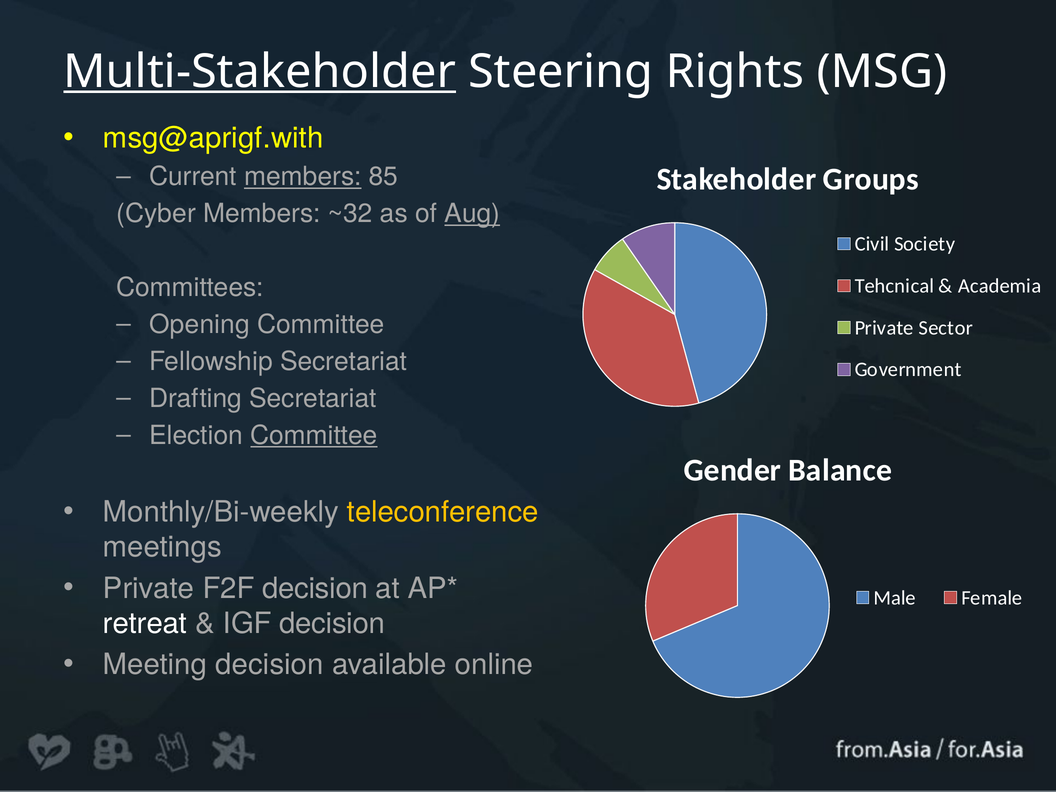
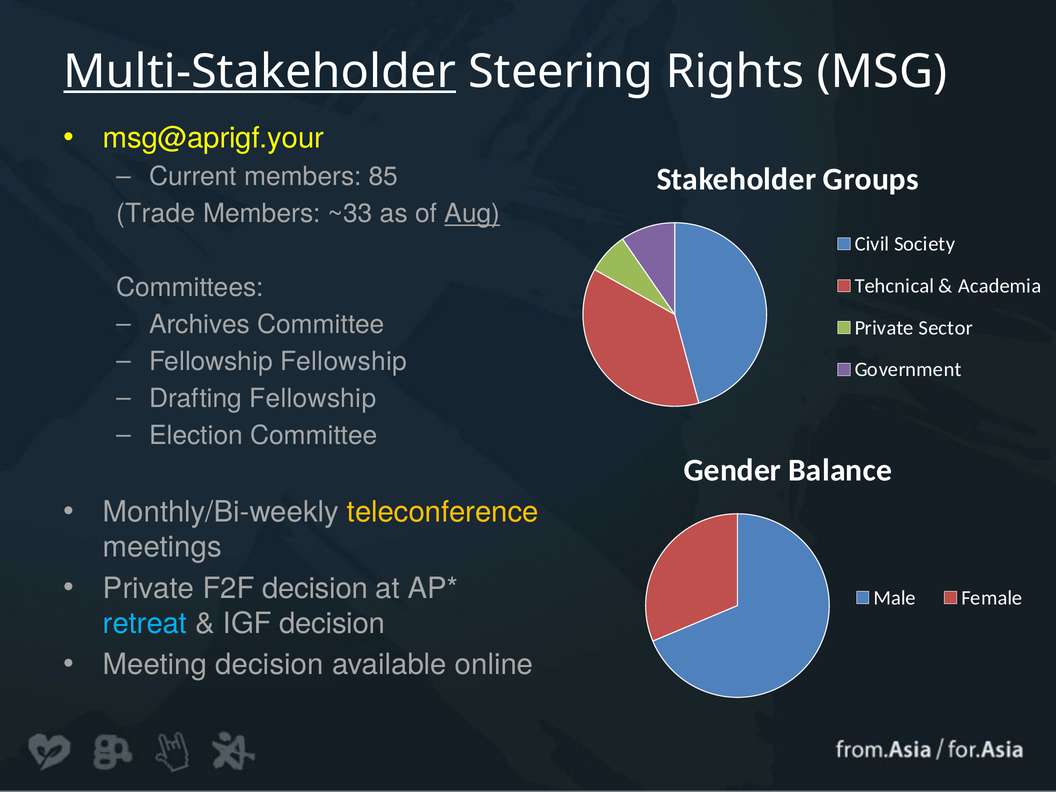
msg@aprigf.with: msg@aprigf.with -> msg@aprigf.your (213, 138)
members underline: present -> none (303, 177)
Cyber: Cyber -> Trade (156, 214)
~32: ~32 -> ~33 (350, 214)
Opening: Opening -> Archives (200, 325)
Fellowship Secretariat: Secretariat -> Fellowship (343, 362)
Drafting Secretariat: Secretariat -> Fellowship (313, 399)
Committee underline: present -> none (314, 435)
retreat colour: white -> light blue (145, 624)
